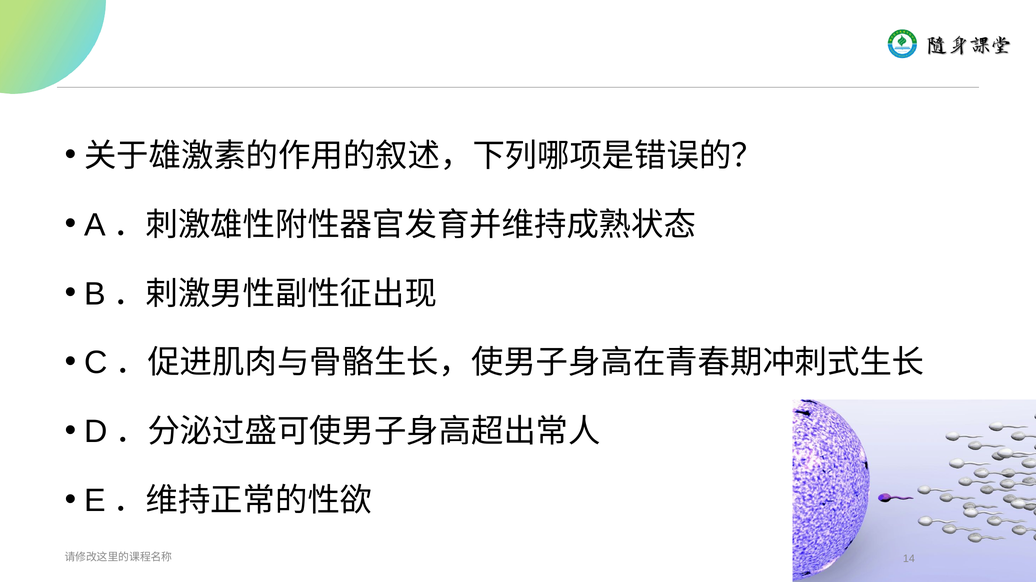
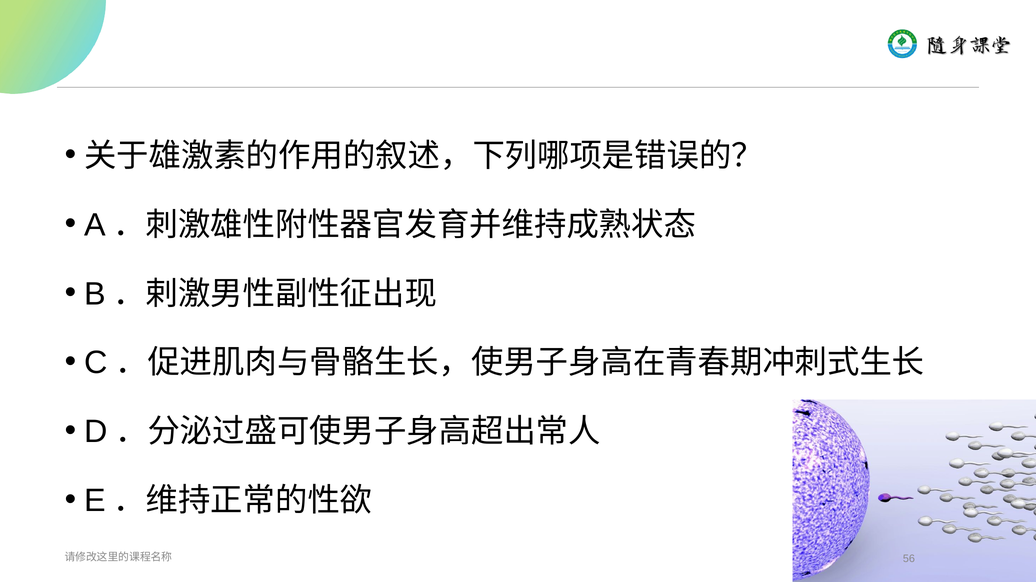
14: 14 -> 56 (909, 559)
